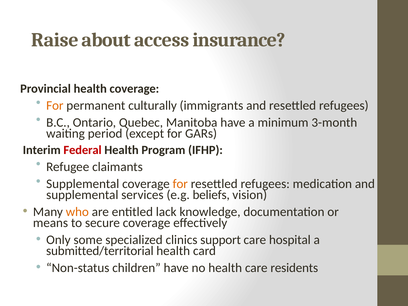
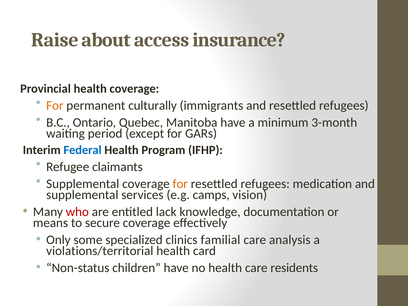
Federal colour: red -> blue (83, 150)
beliefs: beliefs -> camps (211, 195)
who colour: orange -> red (77, 212)
support: support -> familial (220, 240)
hospital: hospital -> analysis (290, 240)
submitted/territorial: submitted/territorial -> violations/territorial (100, 251)
